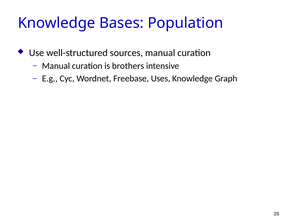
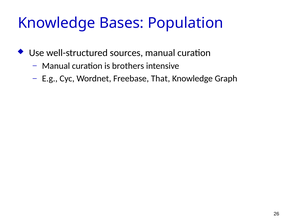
Uses: Uses -> That (160, 79)
